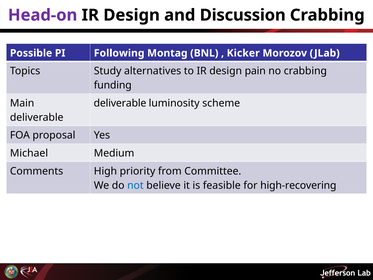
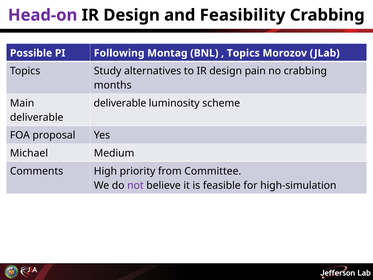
Discussion: Discussion -> Feasibility (243, 15)
Kicker: Kicker -> Topics (243, 53)
funding: funding -> months (113, 85)
not colour: blue -> purple (135, 185)
high-recovering: high-recovering -> high-simulation (298, 185)
